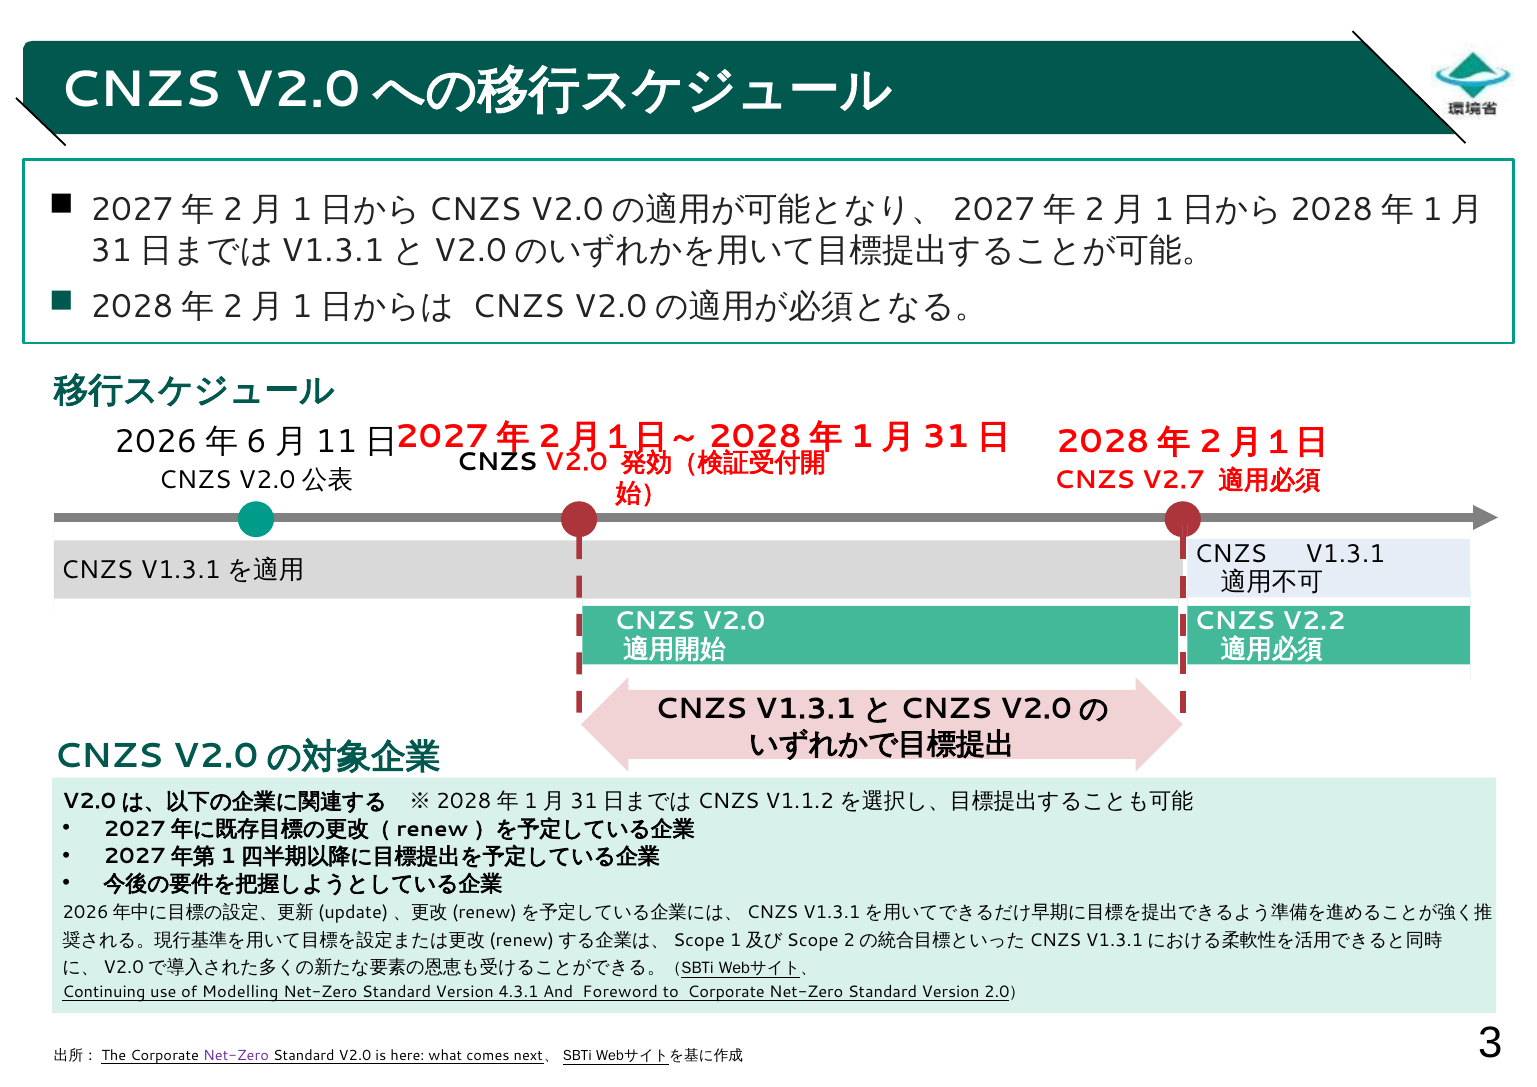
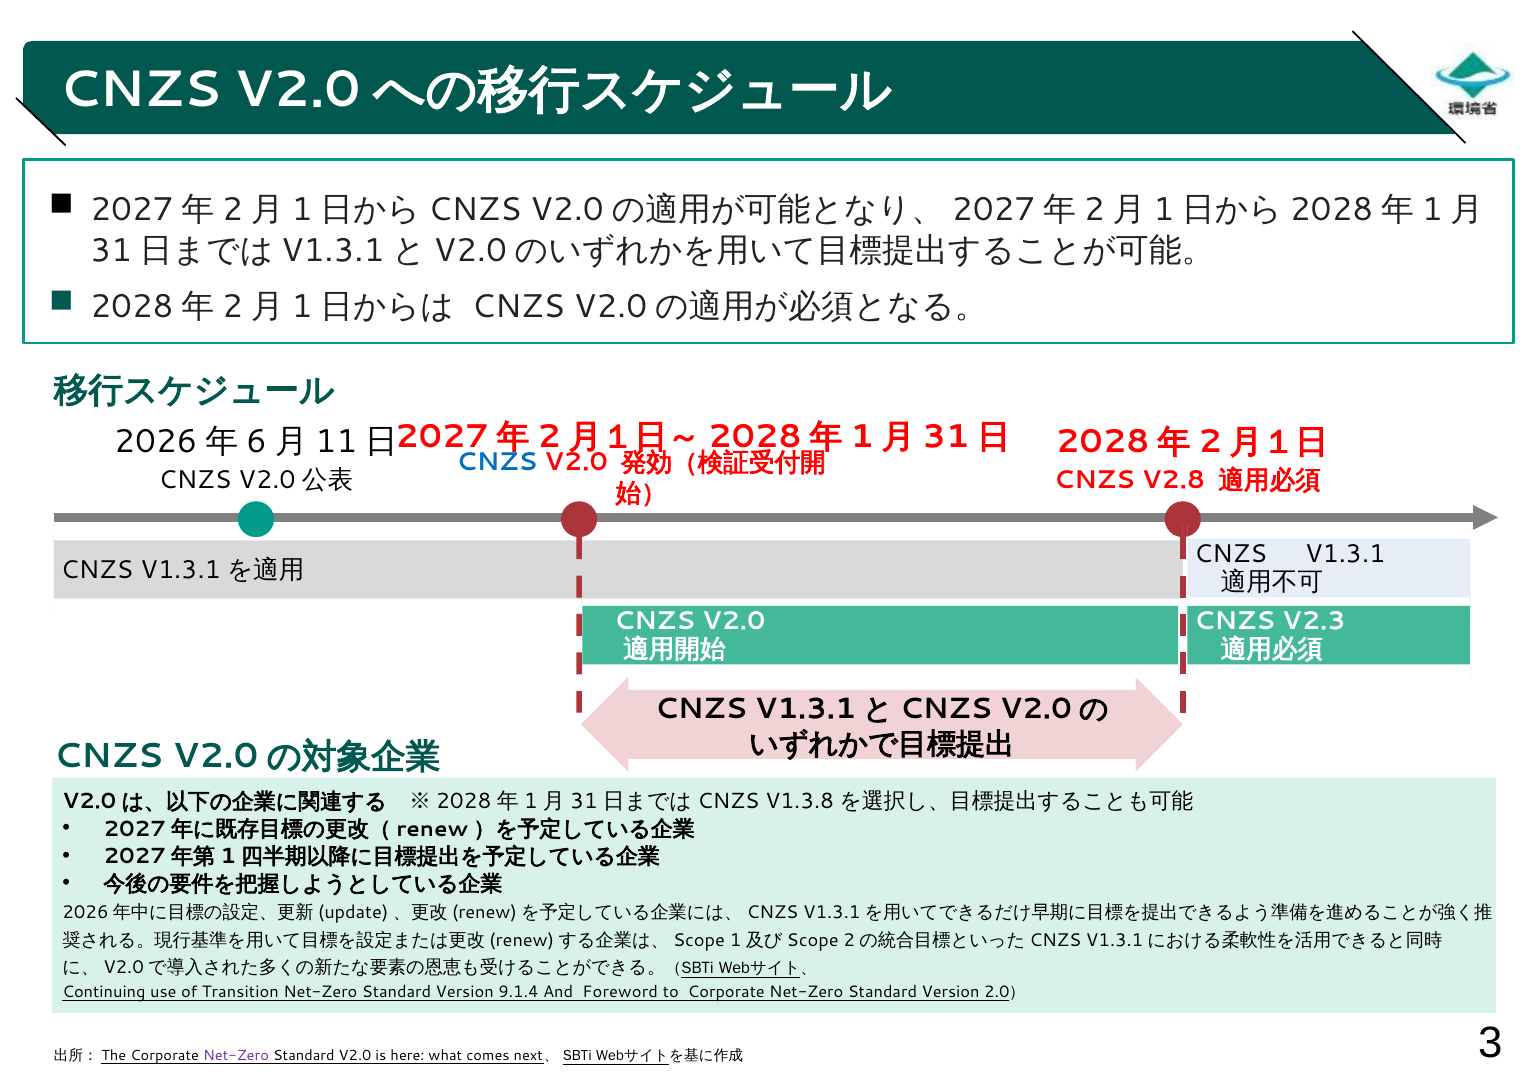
CNZS colour: black -> blue (497, 462)
V2.7: V2.7 -> V2.8 (1174, 480)
V2.2: V2.2 -> V2.3 (1314, 621)
V1.1.2: V1.1.2 -> V1.3.8 (800, 801)
Modelling: Modelling -> Transition (240, 992)
4.3.1: 4.3.1 -> 9.1.4 (518, 992)
